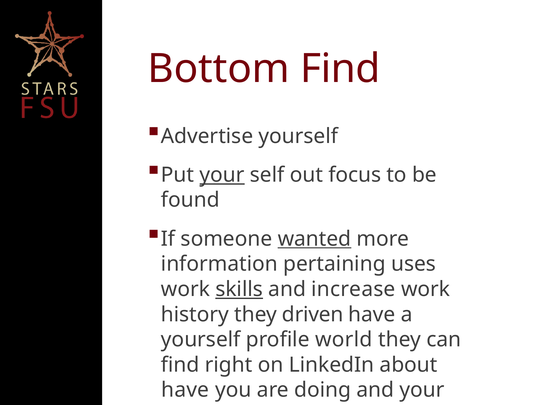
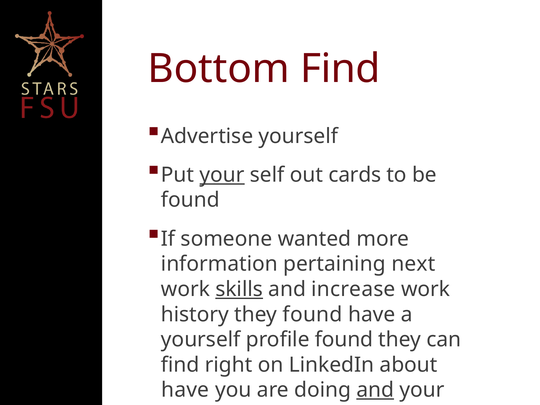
focus: focus -> cards (355, 175)
wanted underline: present -> none (314, 239)
uses: uses -> next (413, 264)
they driven: driven -> found (312, 314)
profile world: world -> found (344, 340)
and underline: none -> present (375, 390)
